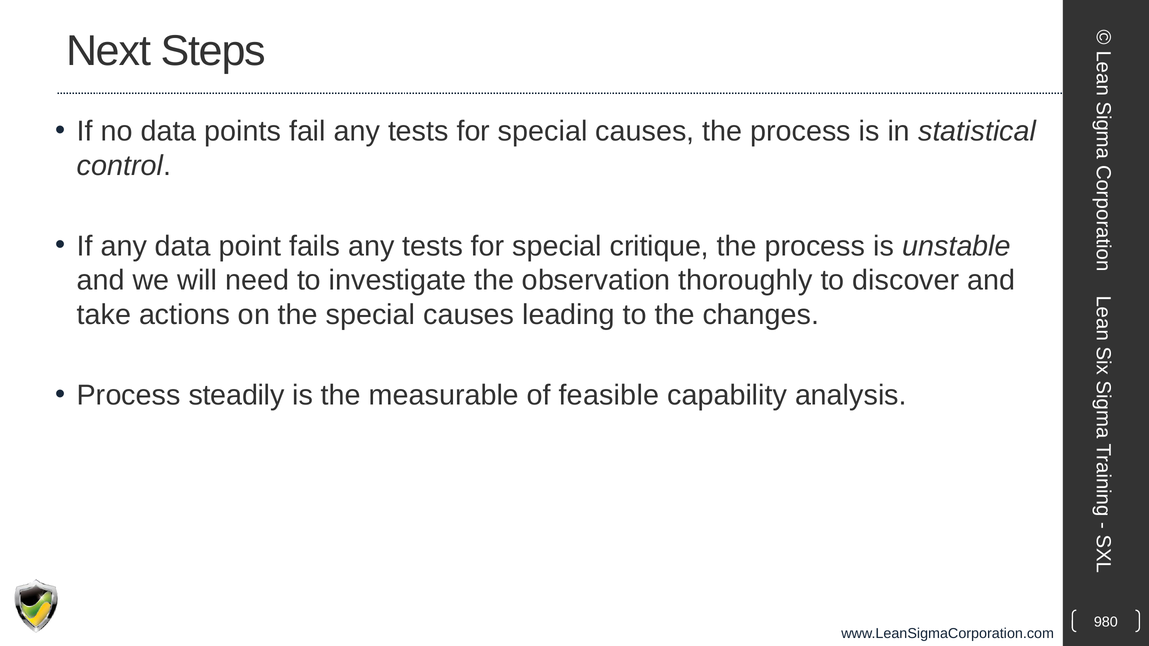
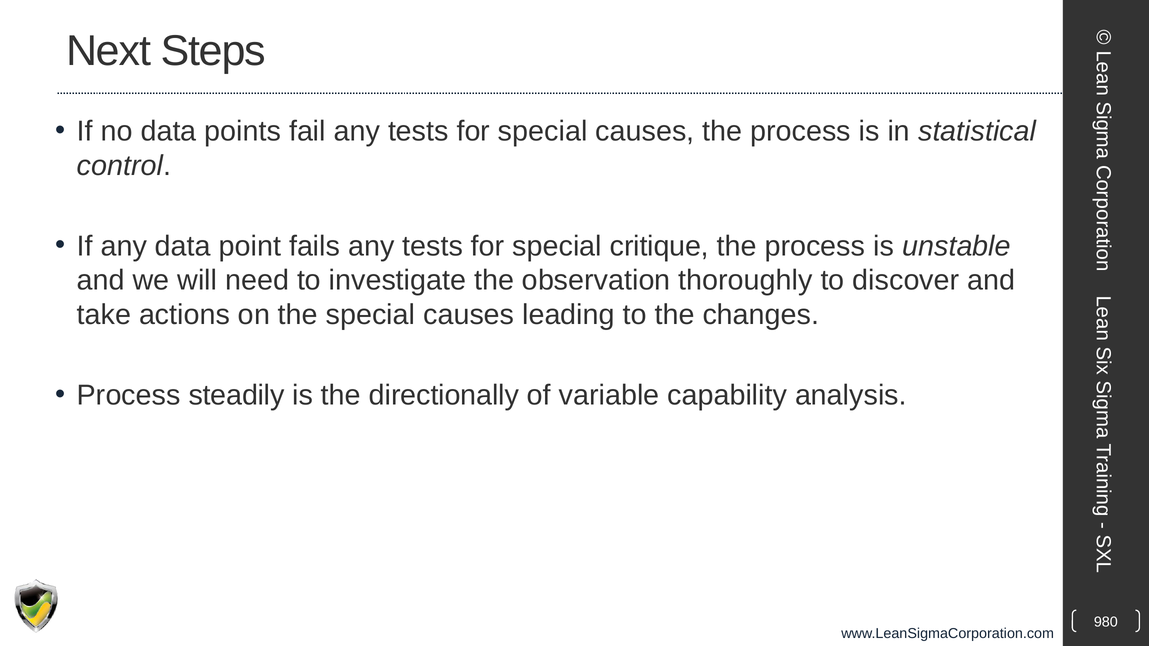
measurable: measurable -> directionally (444, 396)
feasible: feasible -> variable (609, 396)
